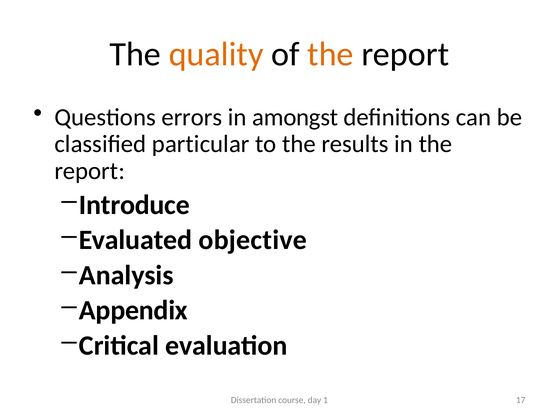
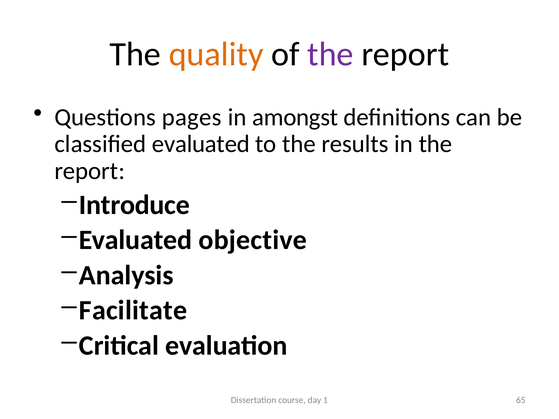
the colour: orange -> purple (330, 54)
errors: errors -> pages (192, 117)
classified particular: particular -> evaluated (201, 144)
Appendix: Appendix -> Facilitate (133, 311)
17: 17 -> 65 (521, 400)
